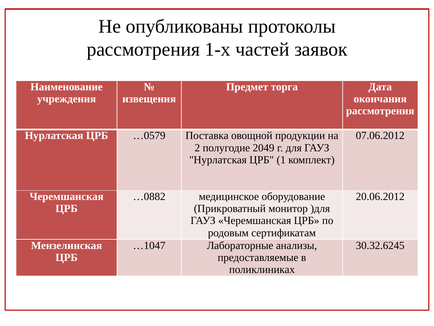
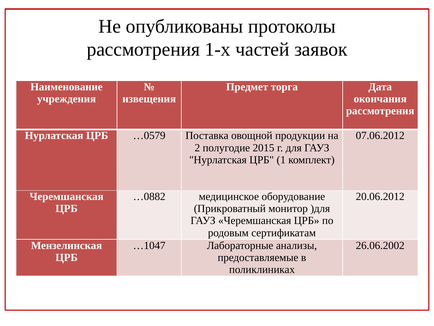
2049: 2049 -> 2015 (264, 148)
30.32.6245: 30.32.6245 -> 26.06.2002 (380, 245)
